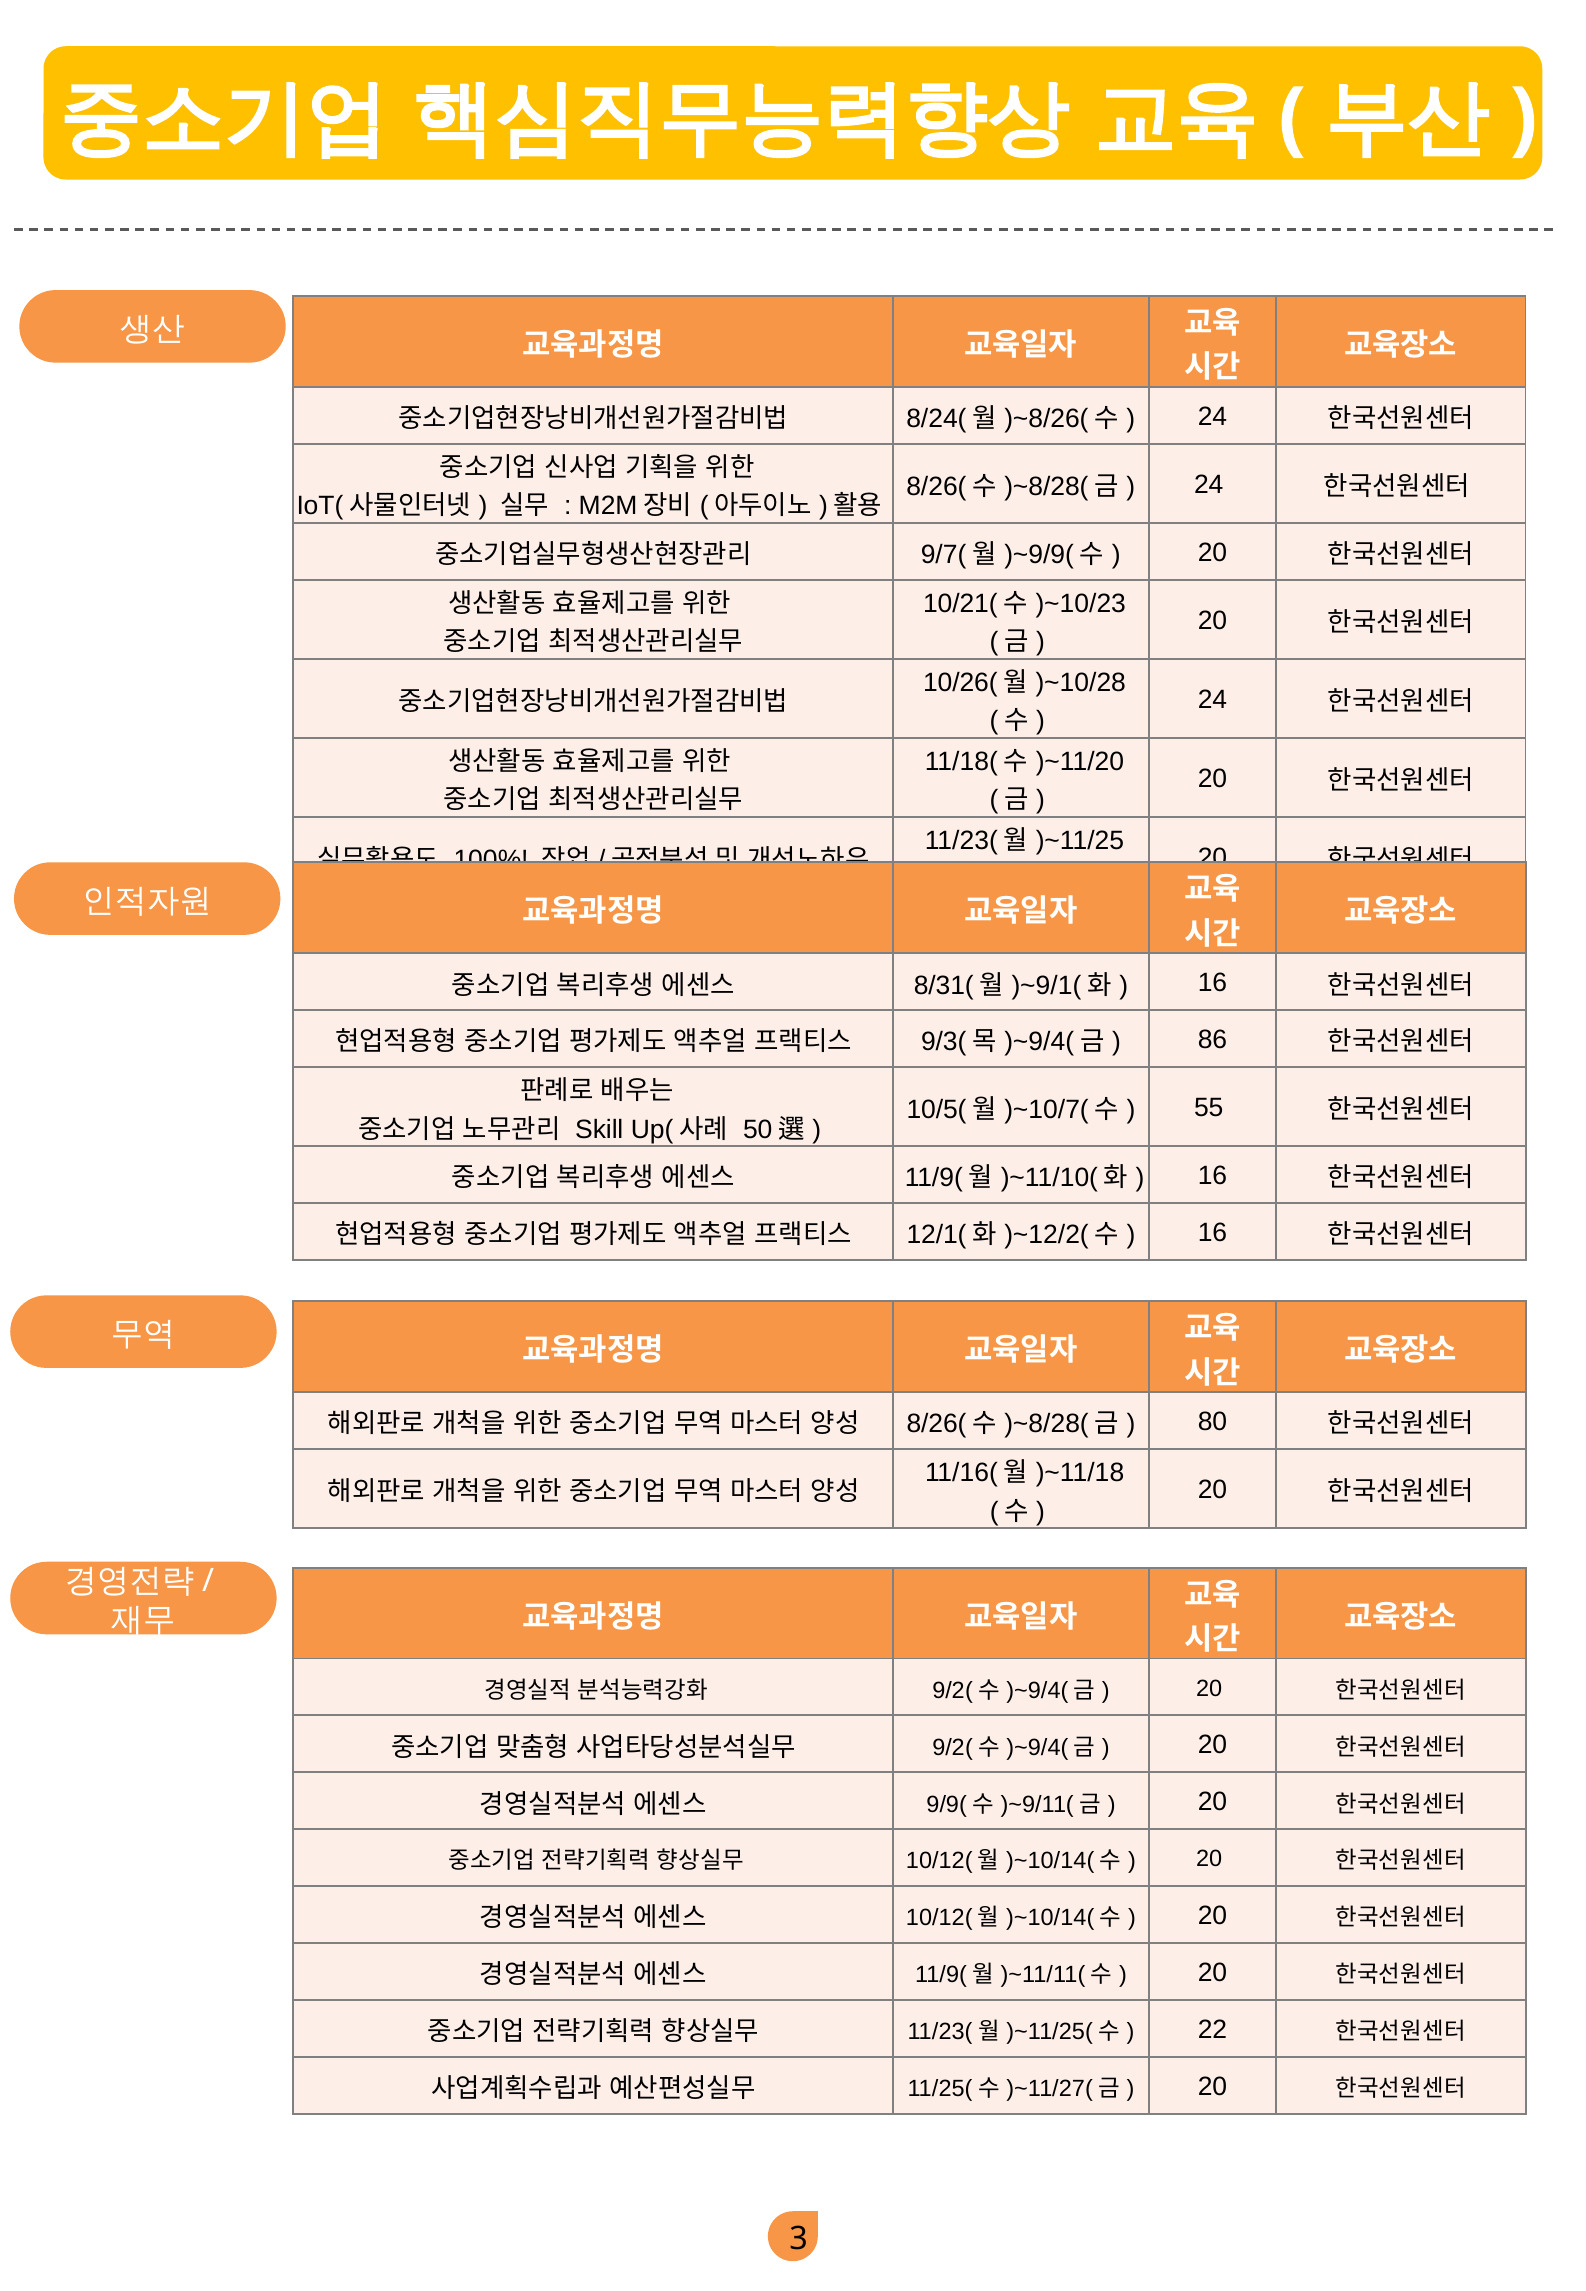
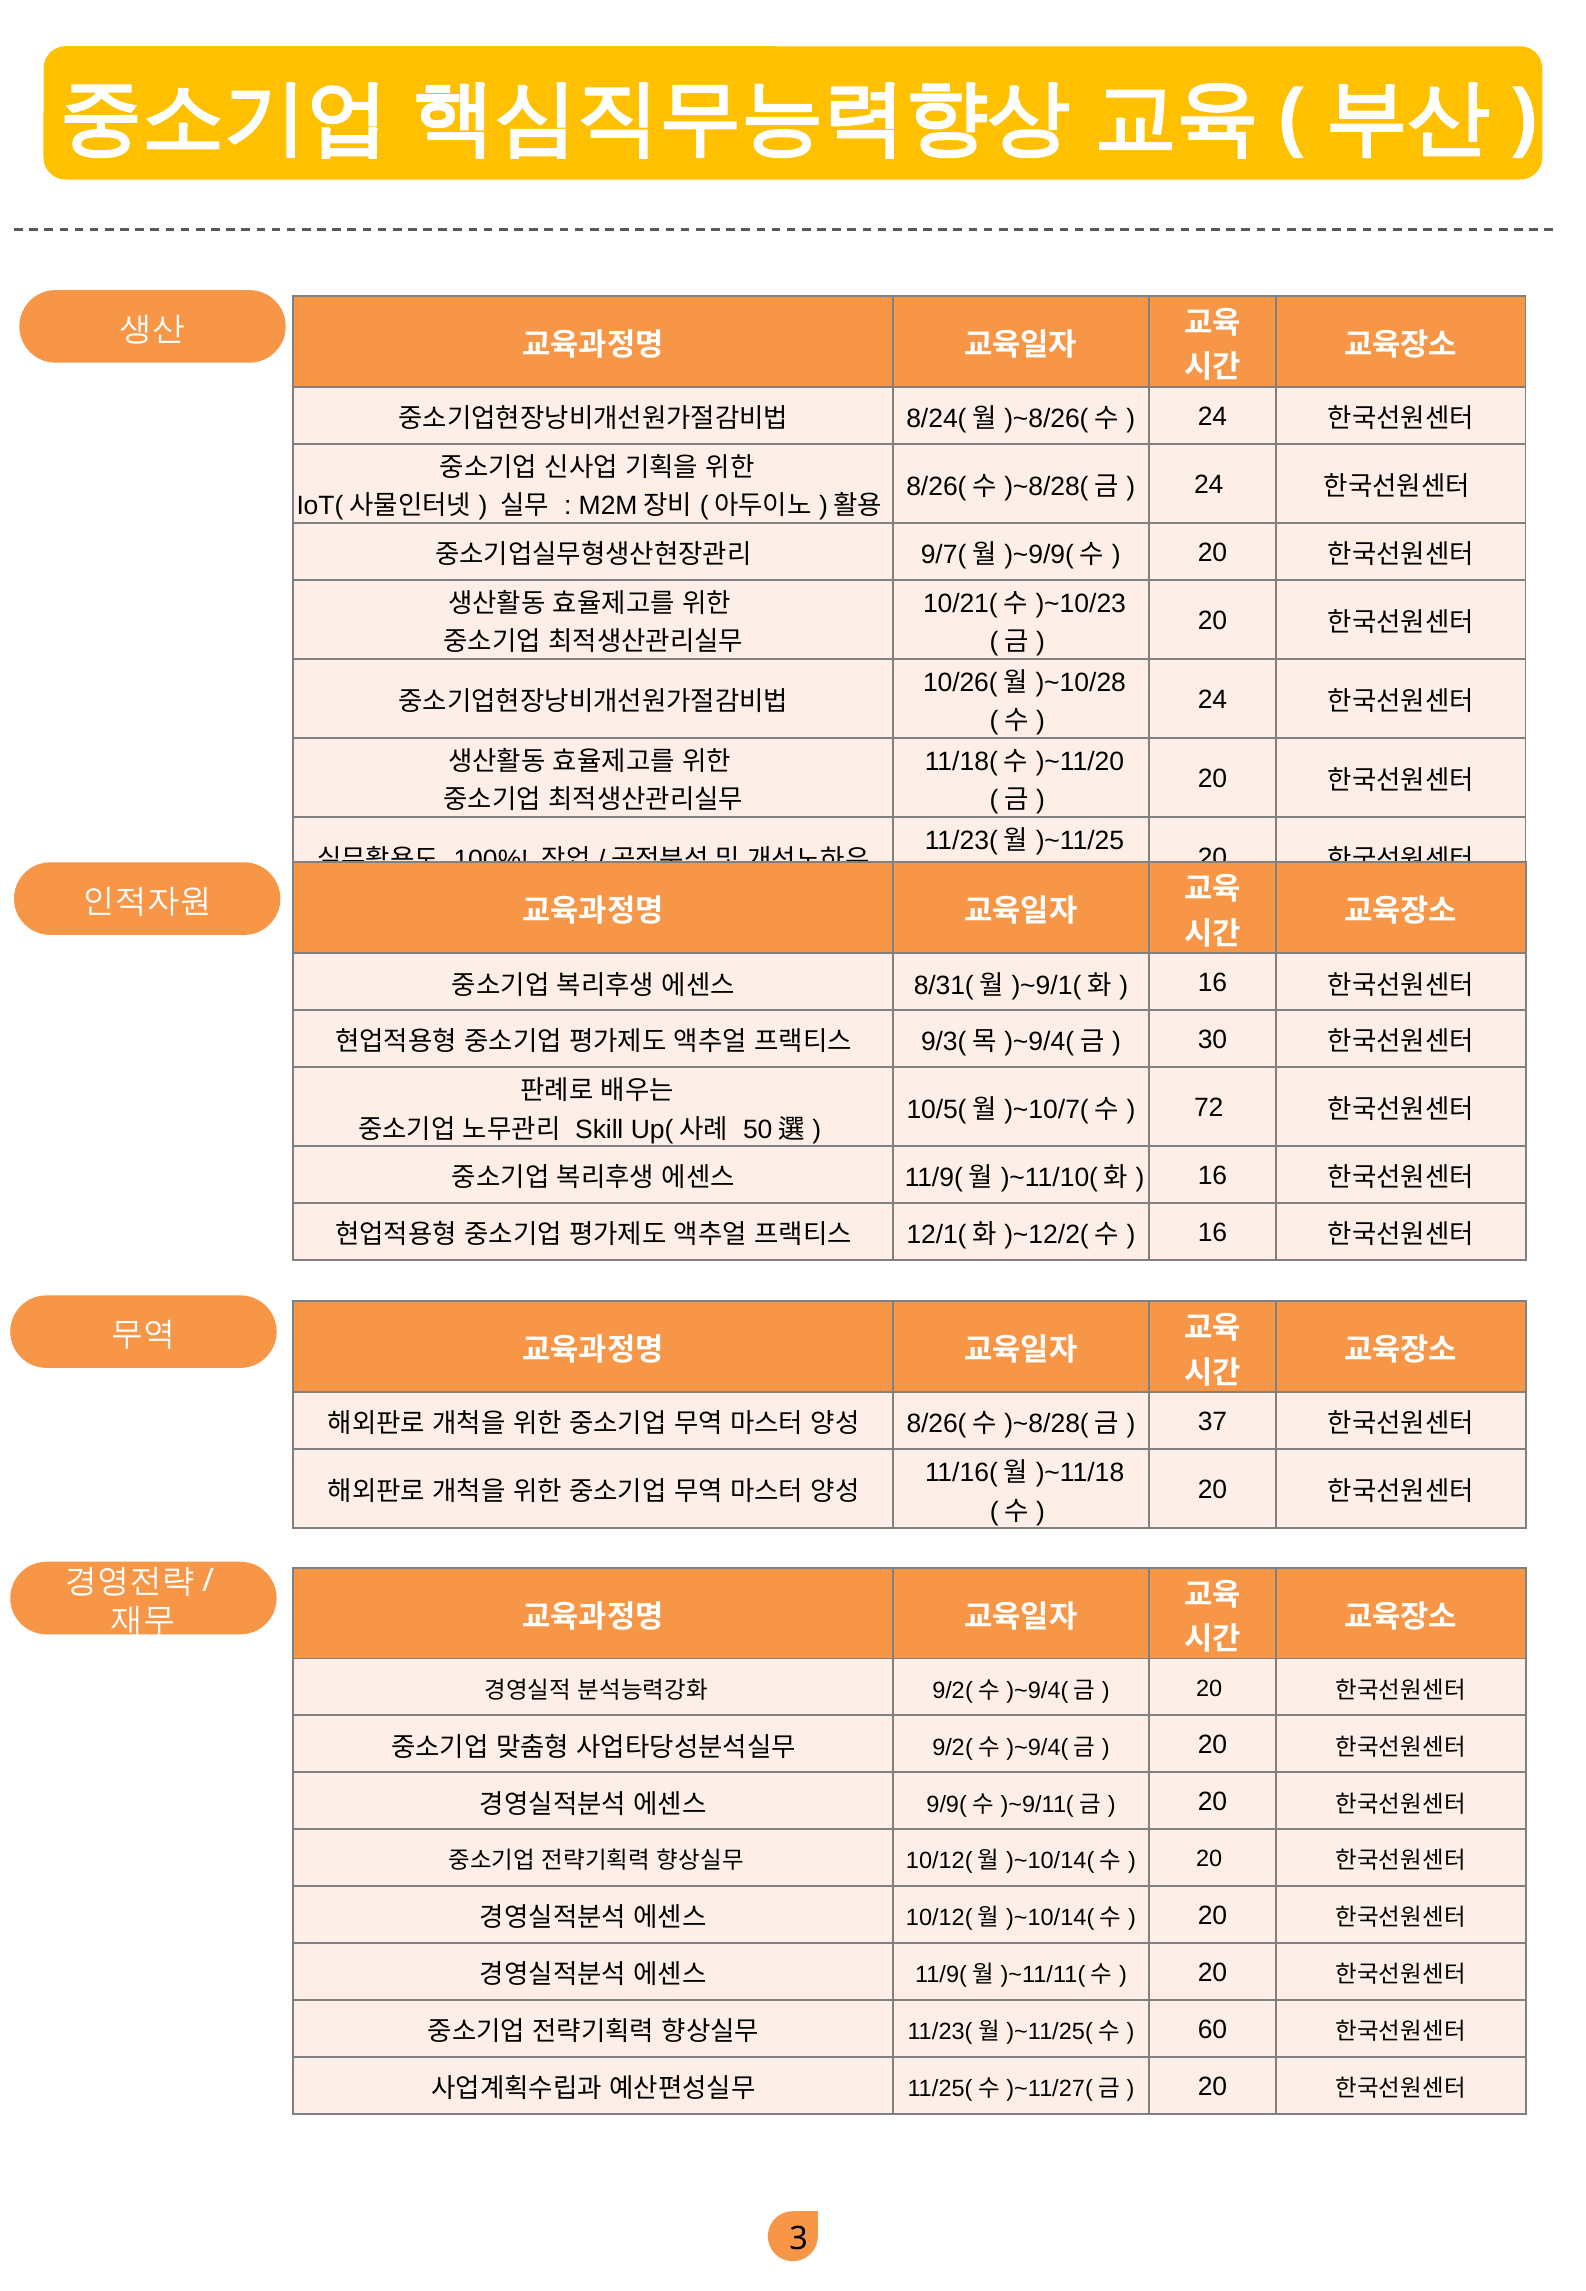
86: 86 -> 30 (1213, 1040)
55: 55 -> 72 (1209, 1108)
80: 80 -> 37 (1213, 1422)
22: 22 -> 60 (1213, 2030)
